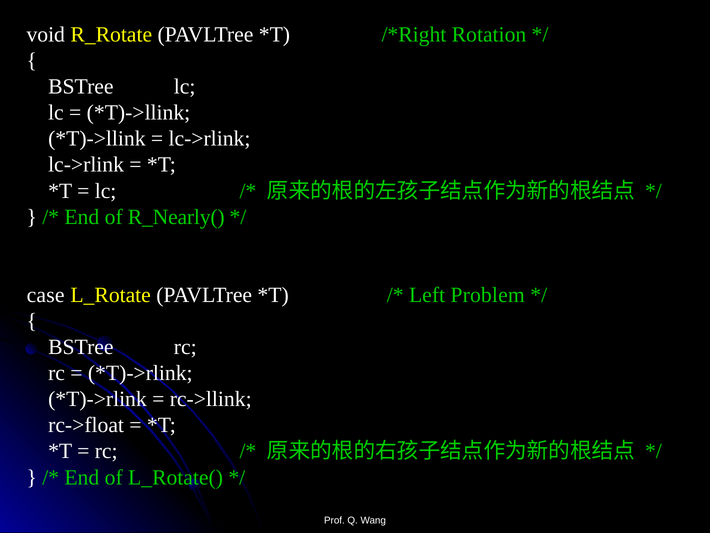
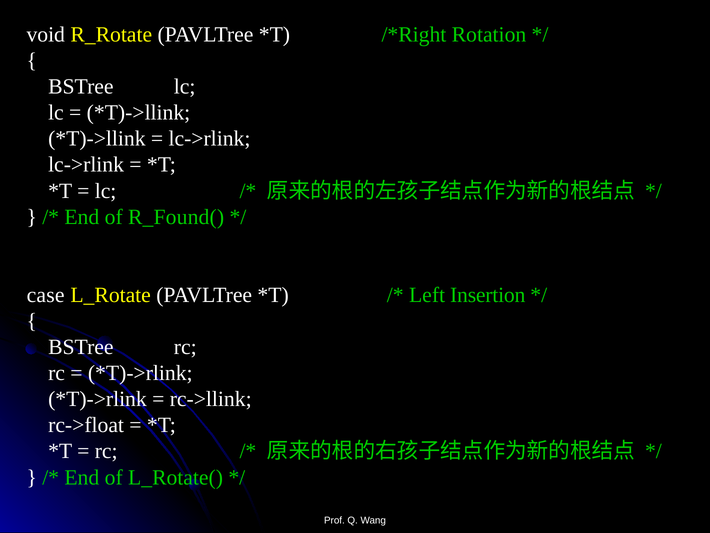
R_Nearly(: R_Nearly( -> R_Found( (176, 217)
Problem: Problem -> Insertion (488, 295)
